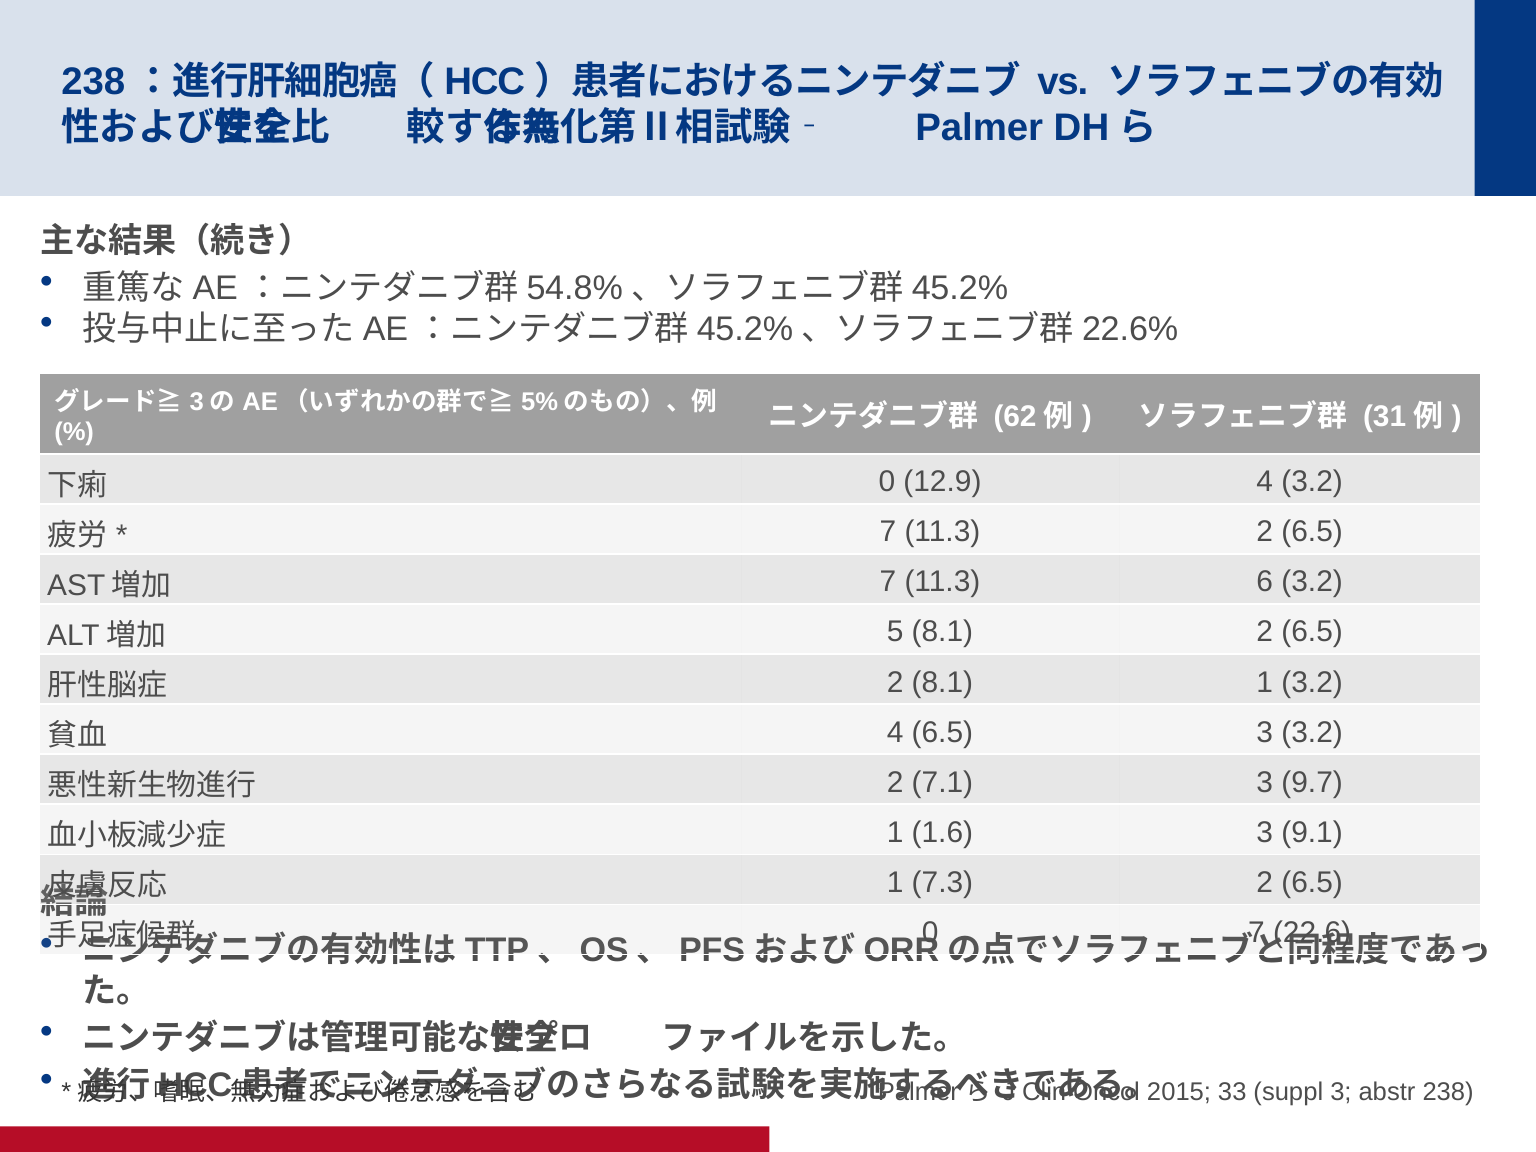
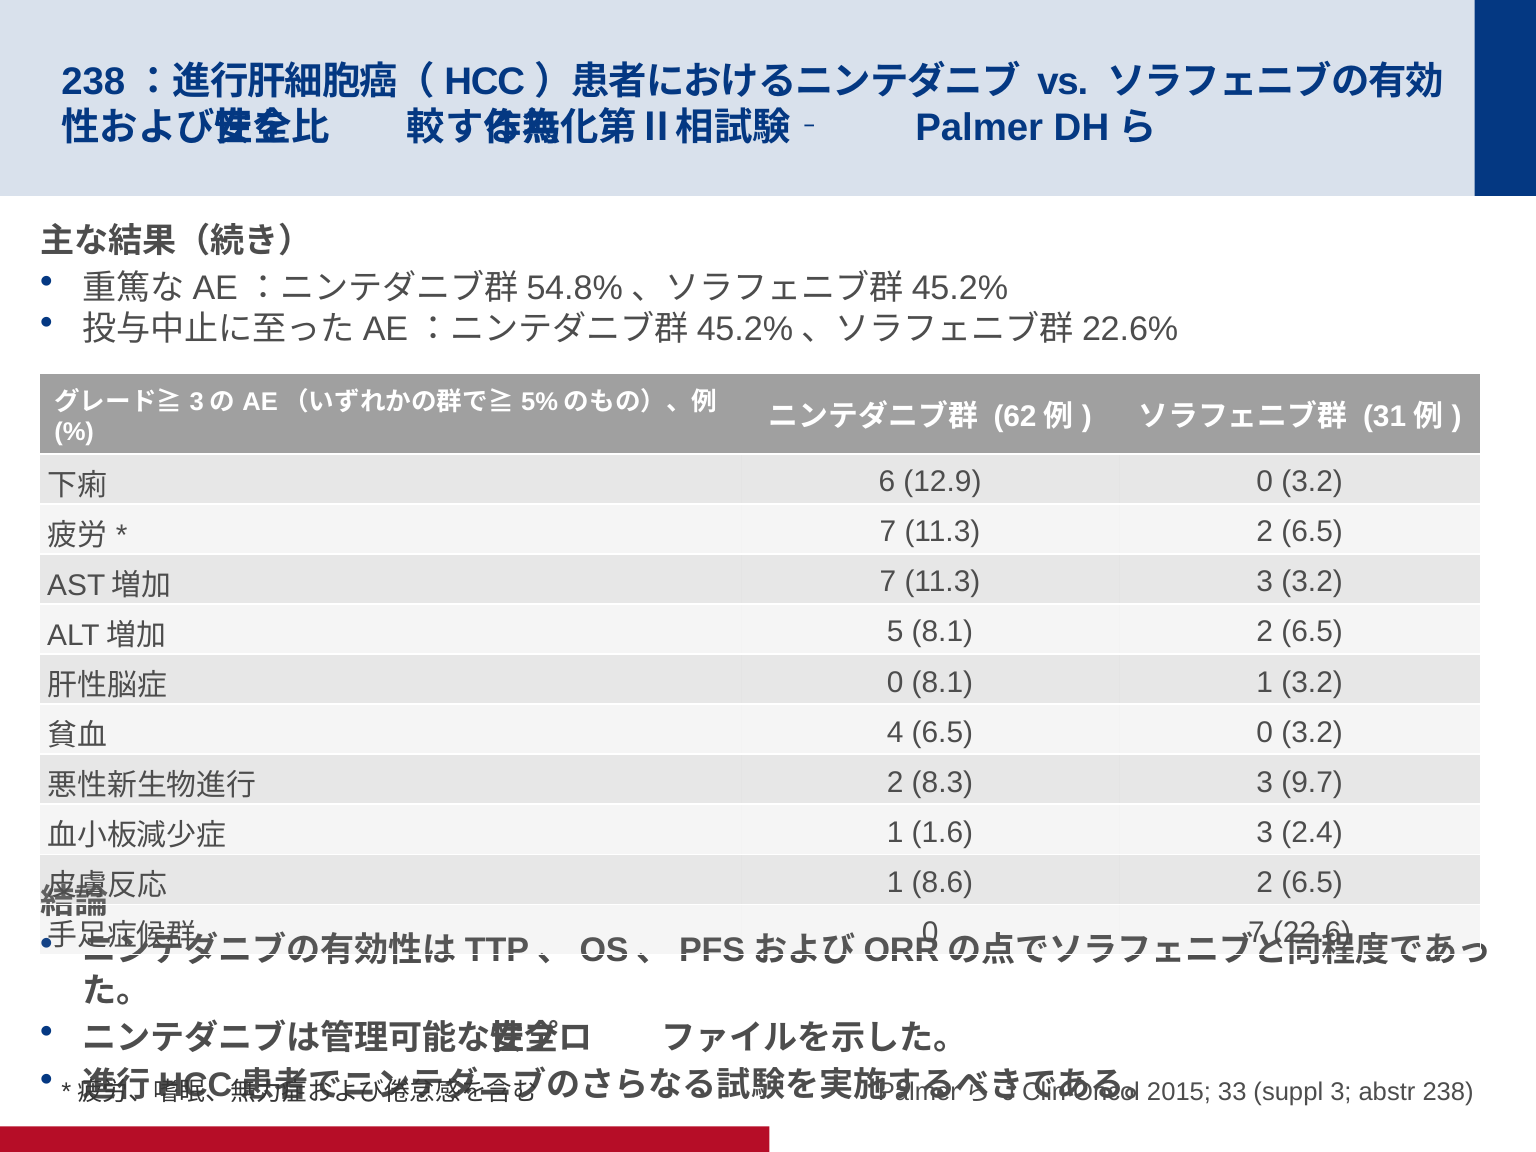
0: 0 -> 6 (887, 482)
12.9 4: 4 -> 0 (1265, 482)
11.3 6: 6 -> 3 (1265, 582)
2: 2 -> 0 (895, 682)
6.5 3: 3 -> 0 (1265, 732)
7.1: 7.1 -> 8.3 (942, 782)
9.1: 9.1 -> 2.4 (1312, 832)
7.3: 7.3 -> 8.6 (942, 882)
